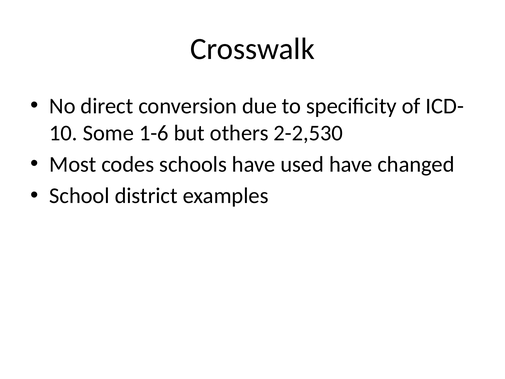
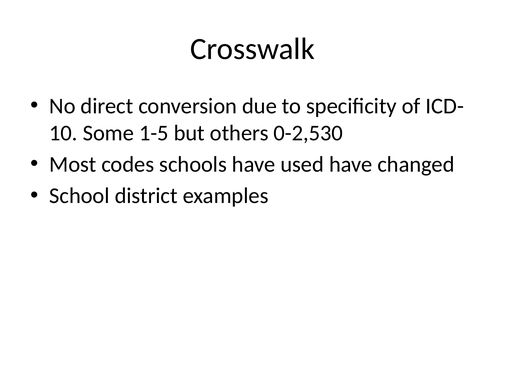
1-6: 1-6 -> 1-5 (154, 133)
2-2,530: 2-2,530 -> 0-2,530 (308, 133)
